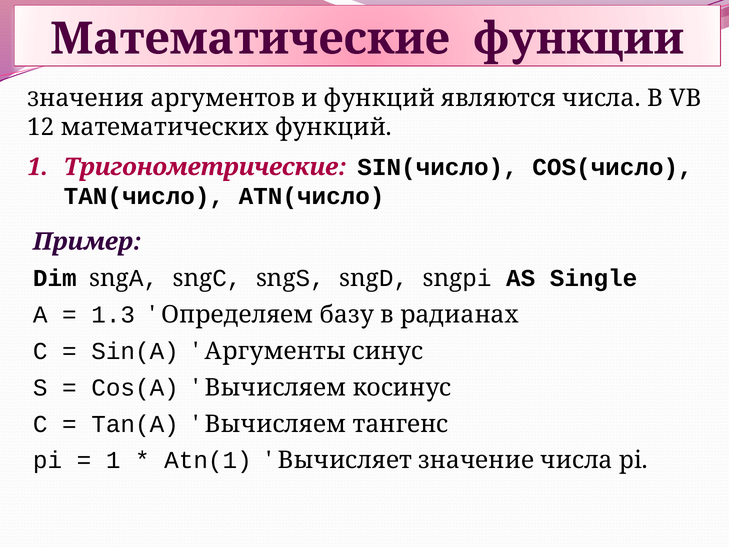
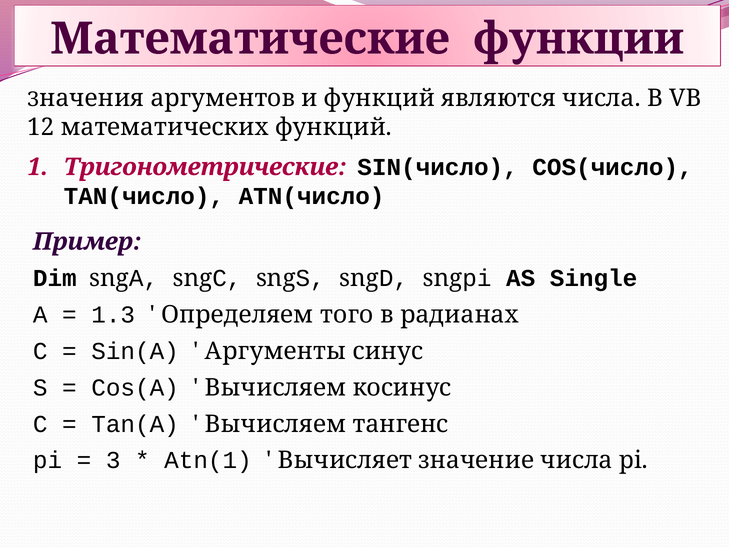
базу: базу -> того (347, 314)
1: 1 -> 3 (113, 460)
